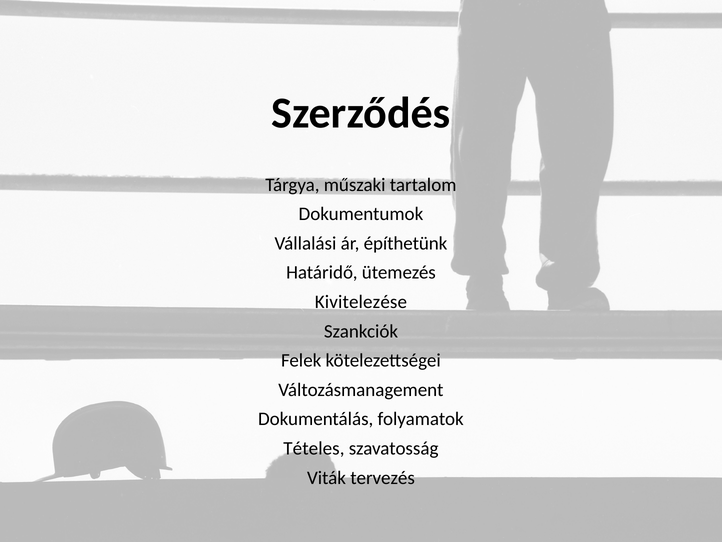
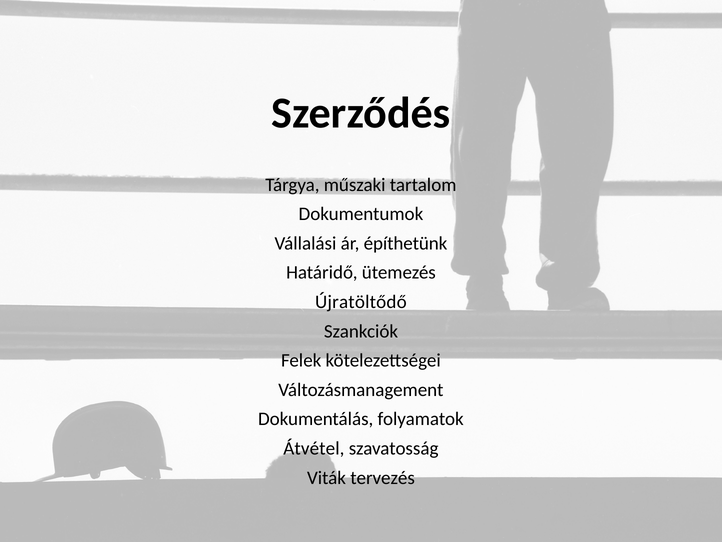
Kivitelezése: Kivitelezése -> Újratöltődő (361, 302)
Tételes: Tételes -> Átvétel (314, 448)
